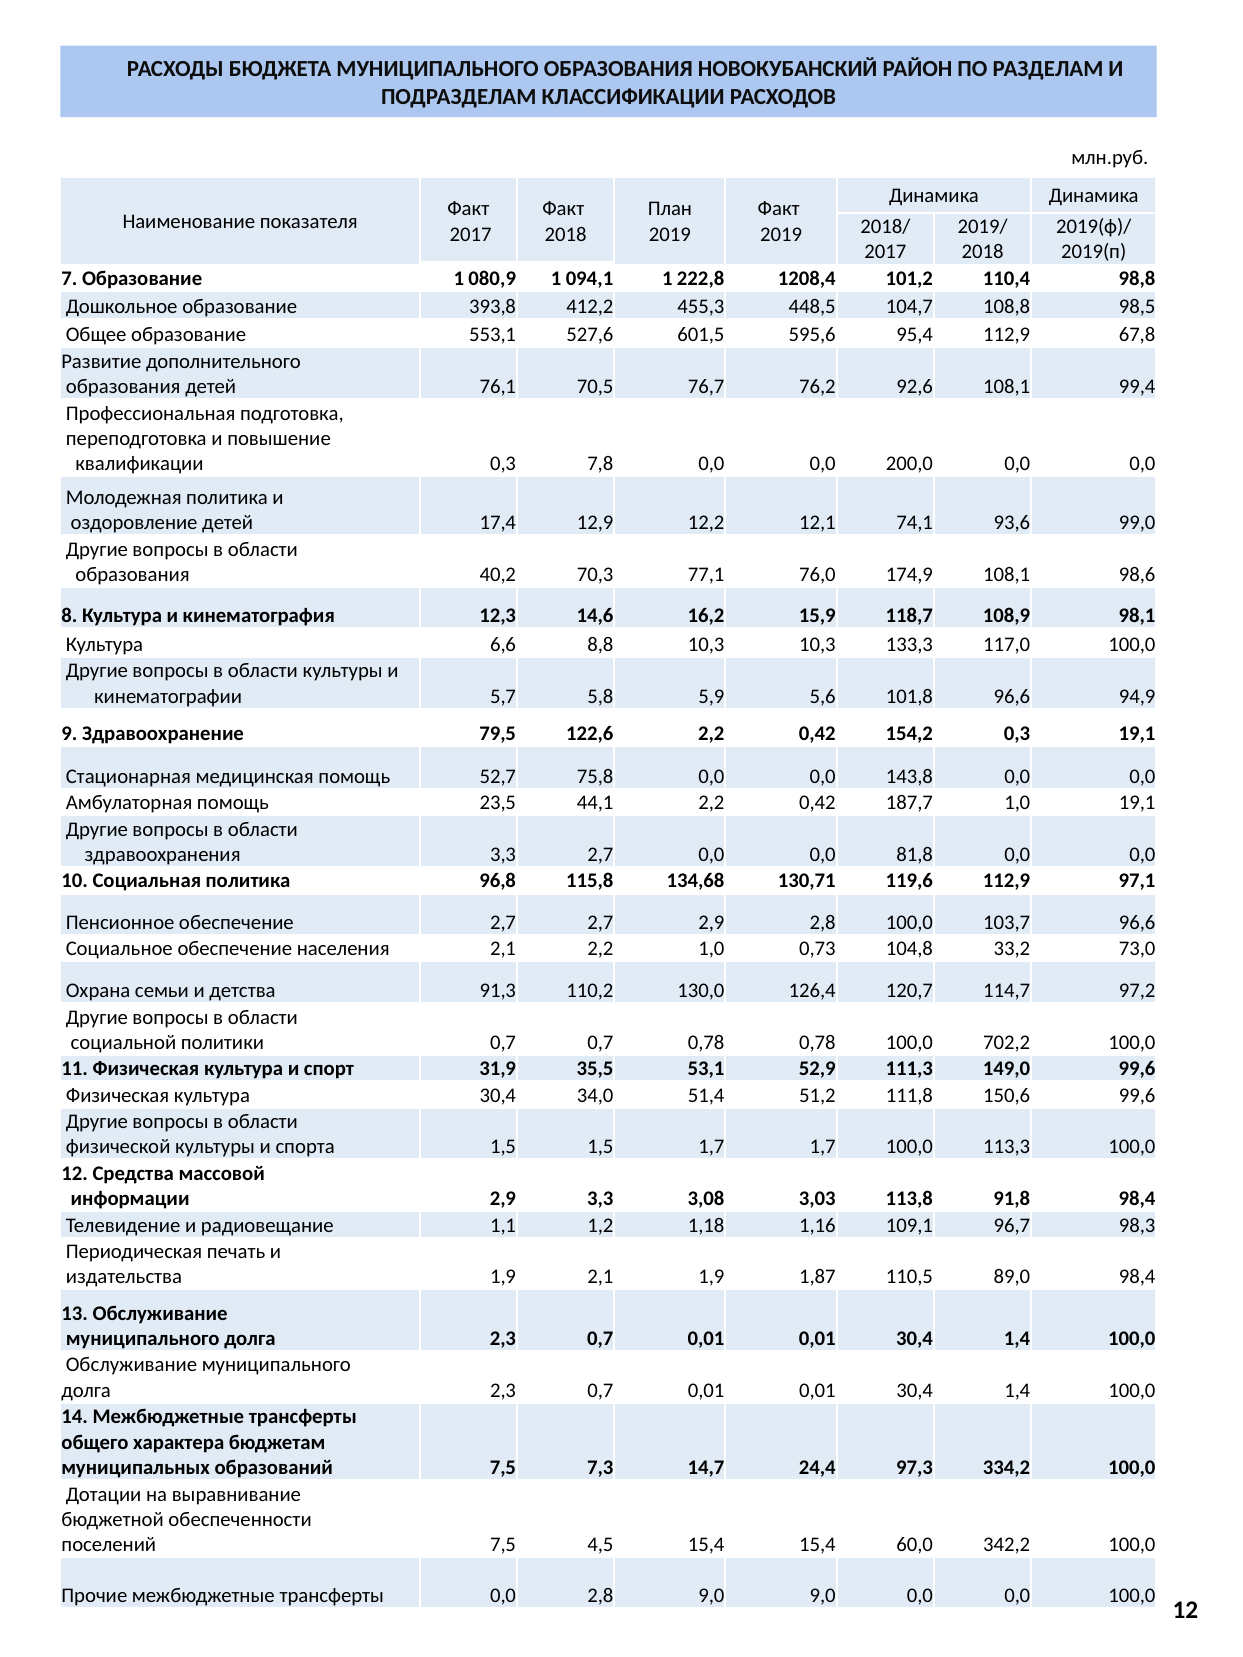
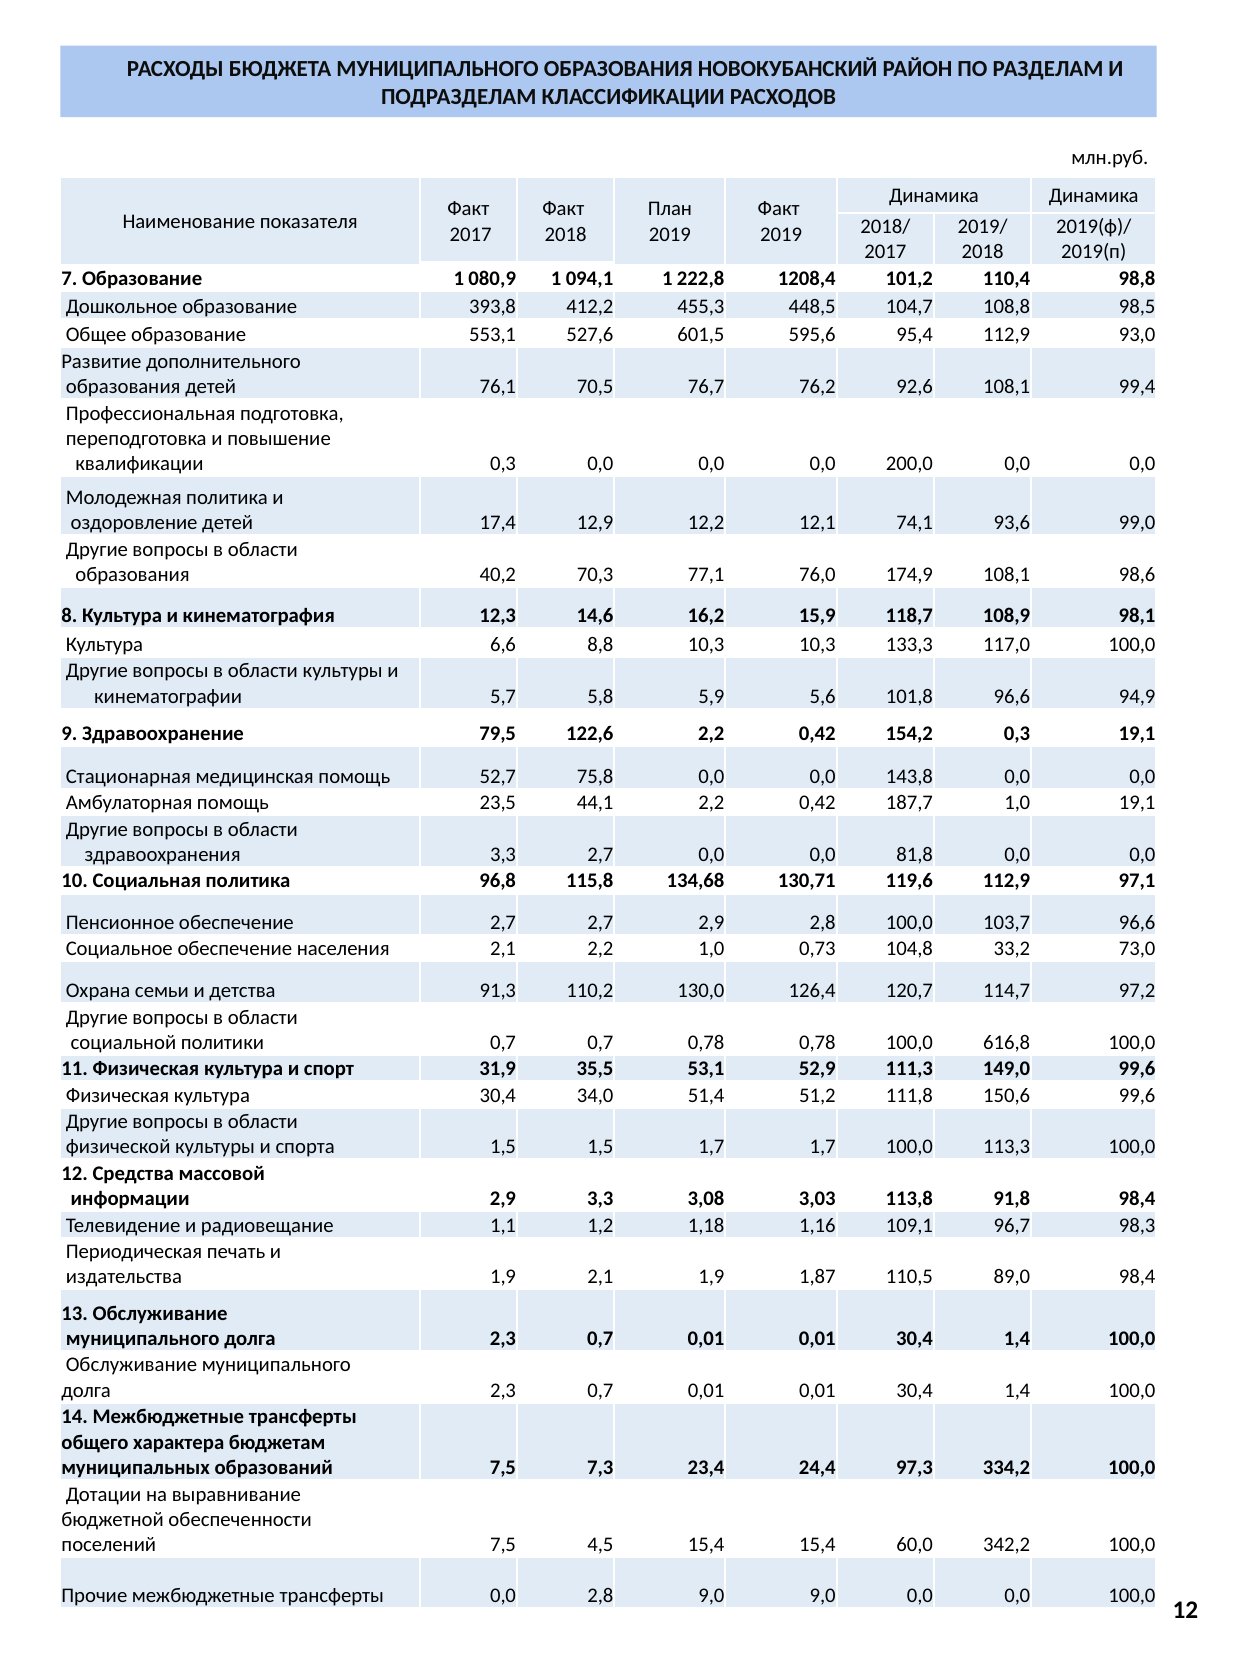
67,8: 67,8 -> 93,0 (1137, 335)
0,3 7,8: 7,8 -> 0,0 (600, 464)
702,2: 702,2 -> 616,8 (1007, 1043)
14,7: 14,7 -> 23,4 (706, 1468)
